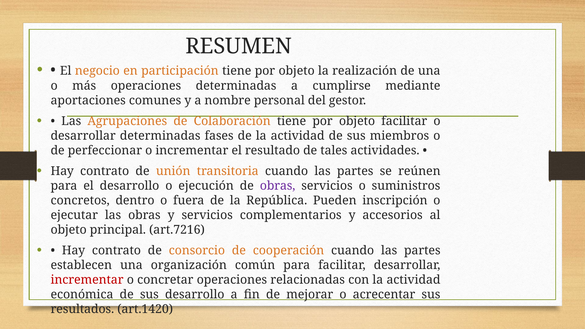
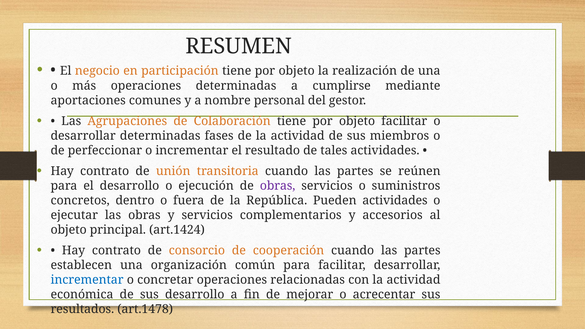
Pueden inscripción: inscripción -> actividades (395, 201)
art.7216: art.7216 -> art.1424 (177, 230)
incrementar colour: red -> blue (87, 280)
art.1420: art.1420 -> art.1478 (145, 309)
